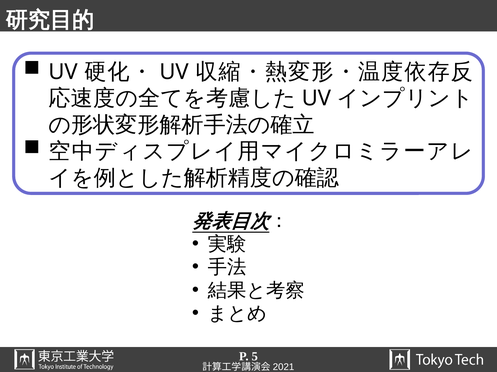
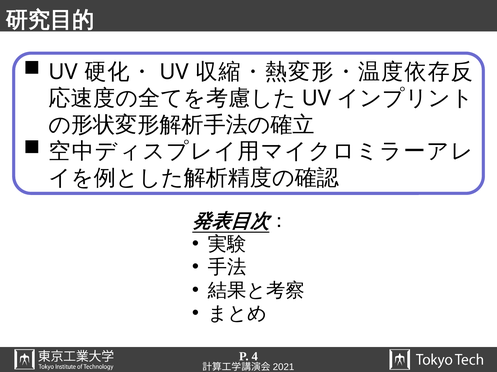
5: 5 -> 4 (255, 357)
